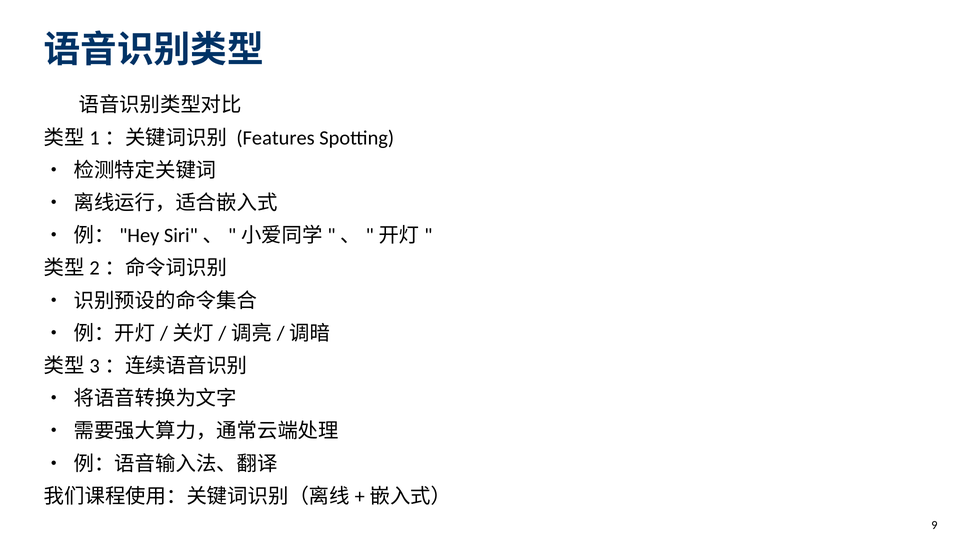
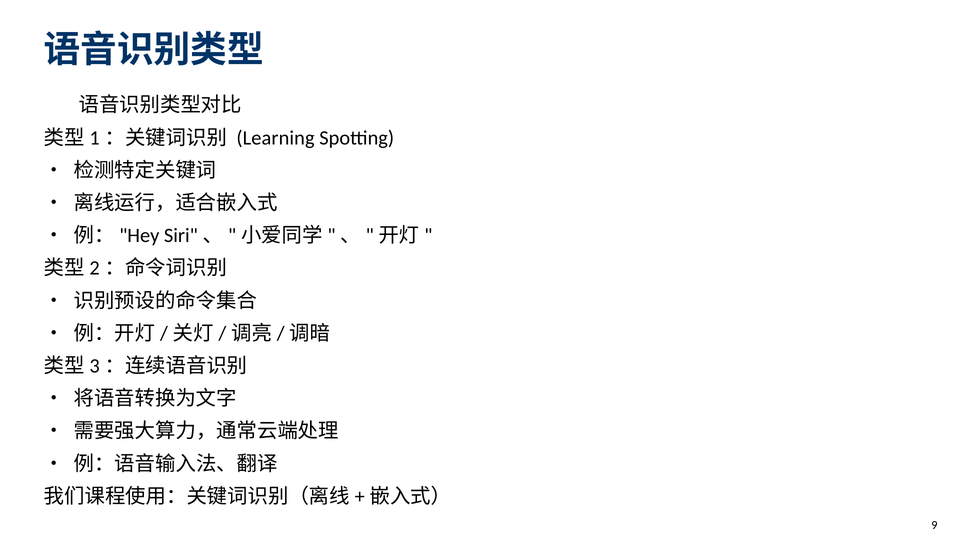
Features: Features -> Learning (276, 138)
